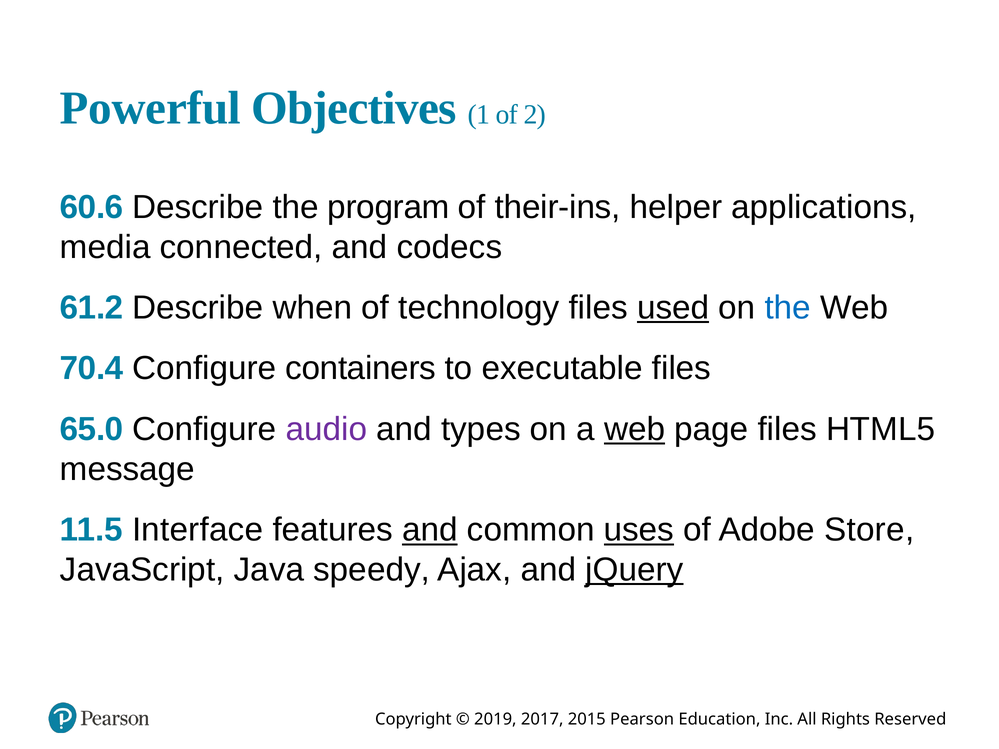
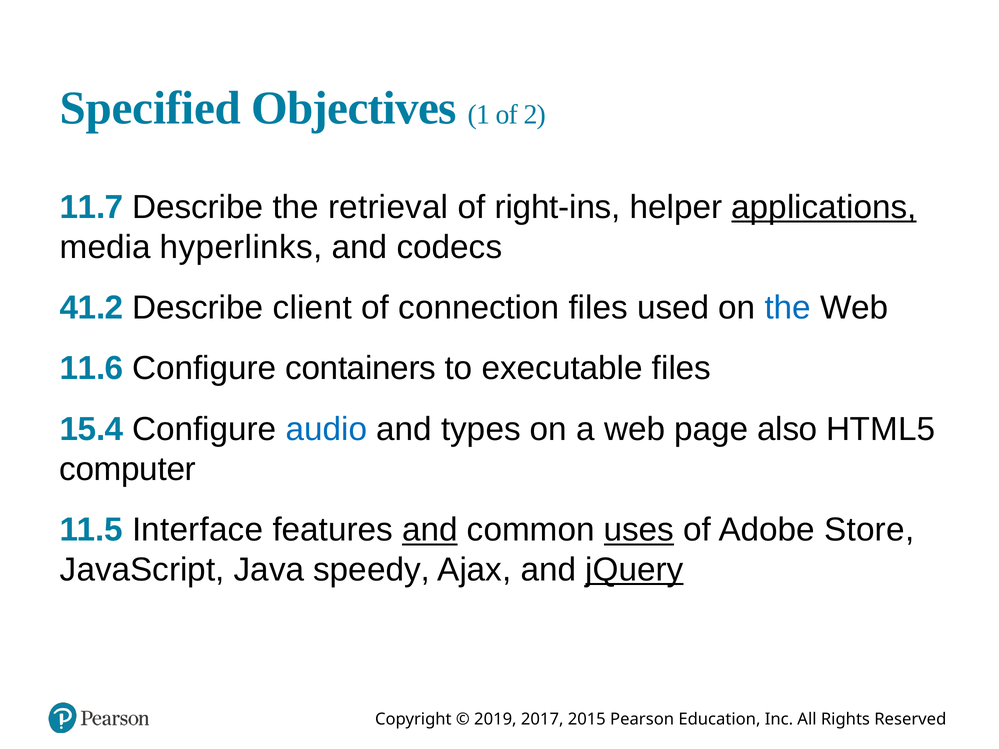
Powerful: Powerful -> Specified (150, 108)
60.6: 60.6 -> 11.7 (92, 207)
program: program -> retrieval (388, 207)
their-ins: their-ins -> right-ins (558, 207)
applications underline: none -> present (824, 207)
connected: connected -> hyperlinks (241, 247)
61.2: 61.2 -> 41.2 (92, 308)
when: when -> client (312, 308)
technology: technology -> connection (479, 308)
used underline: present -> none (673, 308)
70.4: 70.4 -> 11.6 (92, 369)
65.0: 65.0 -> 15.4 (92, 429)
audio colour: purple -> blue (326, 429)
web underline: present -> none (635, 429)
page files: files -> also (787, 429)
message: message -> computer (128, 469)
